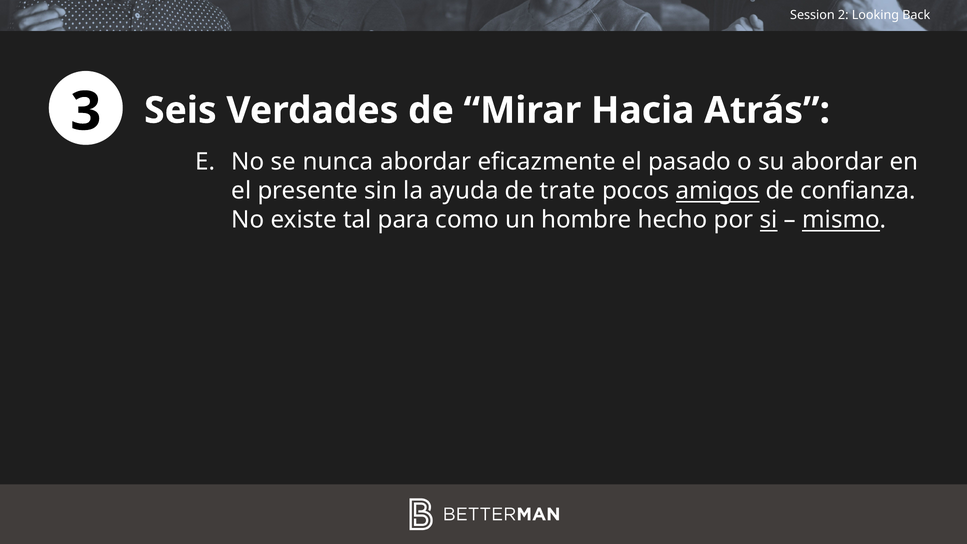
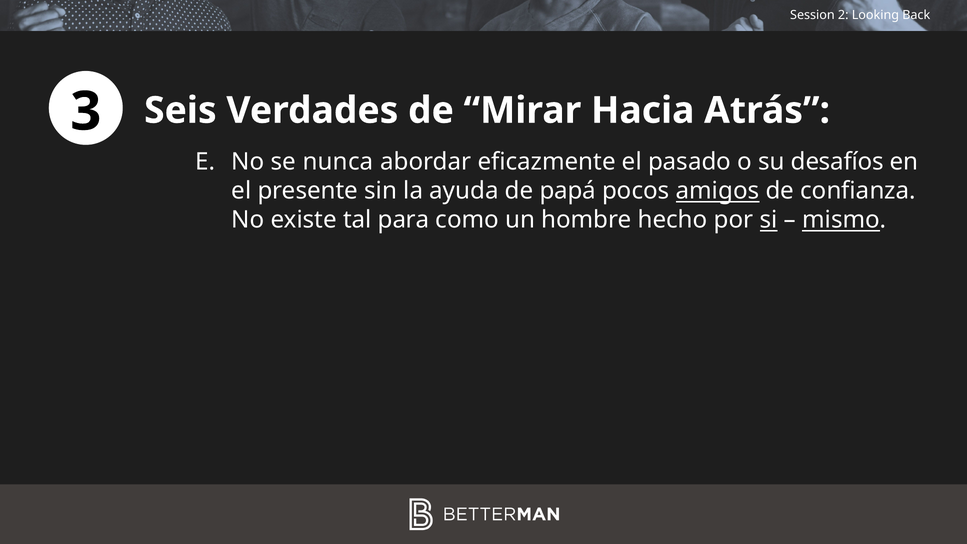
su abordar: abordar -> desafíos (837, 162)
trate: trate -> papá (568, 191)
